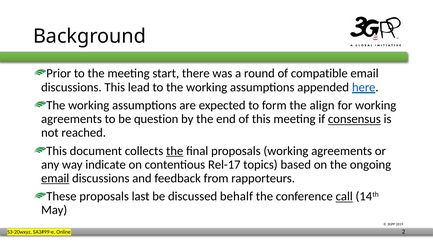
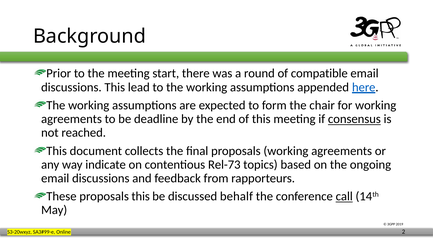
align: align -> chair (322, 105)
question: question -> deadline (156, 119)
the underline: present -> none (175, 151)
Rel-17: Rel-17 -> Rel-73 (224, 164)
email underline: present -> none (55, 178)
proposals last: last -> this (141, 196)
